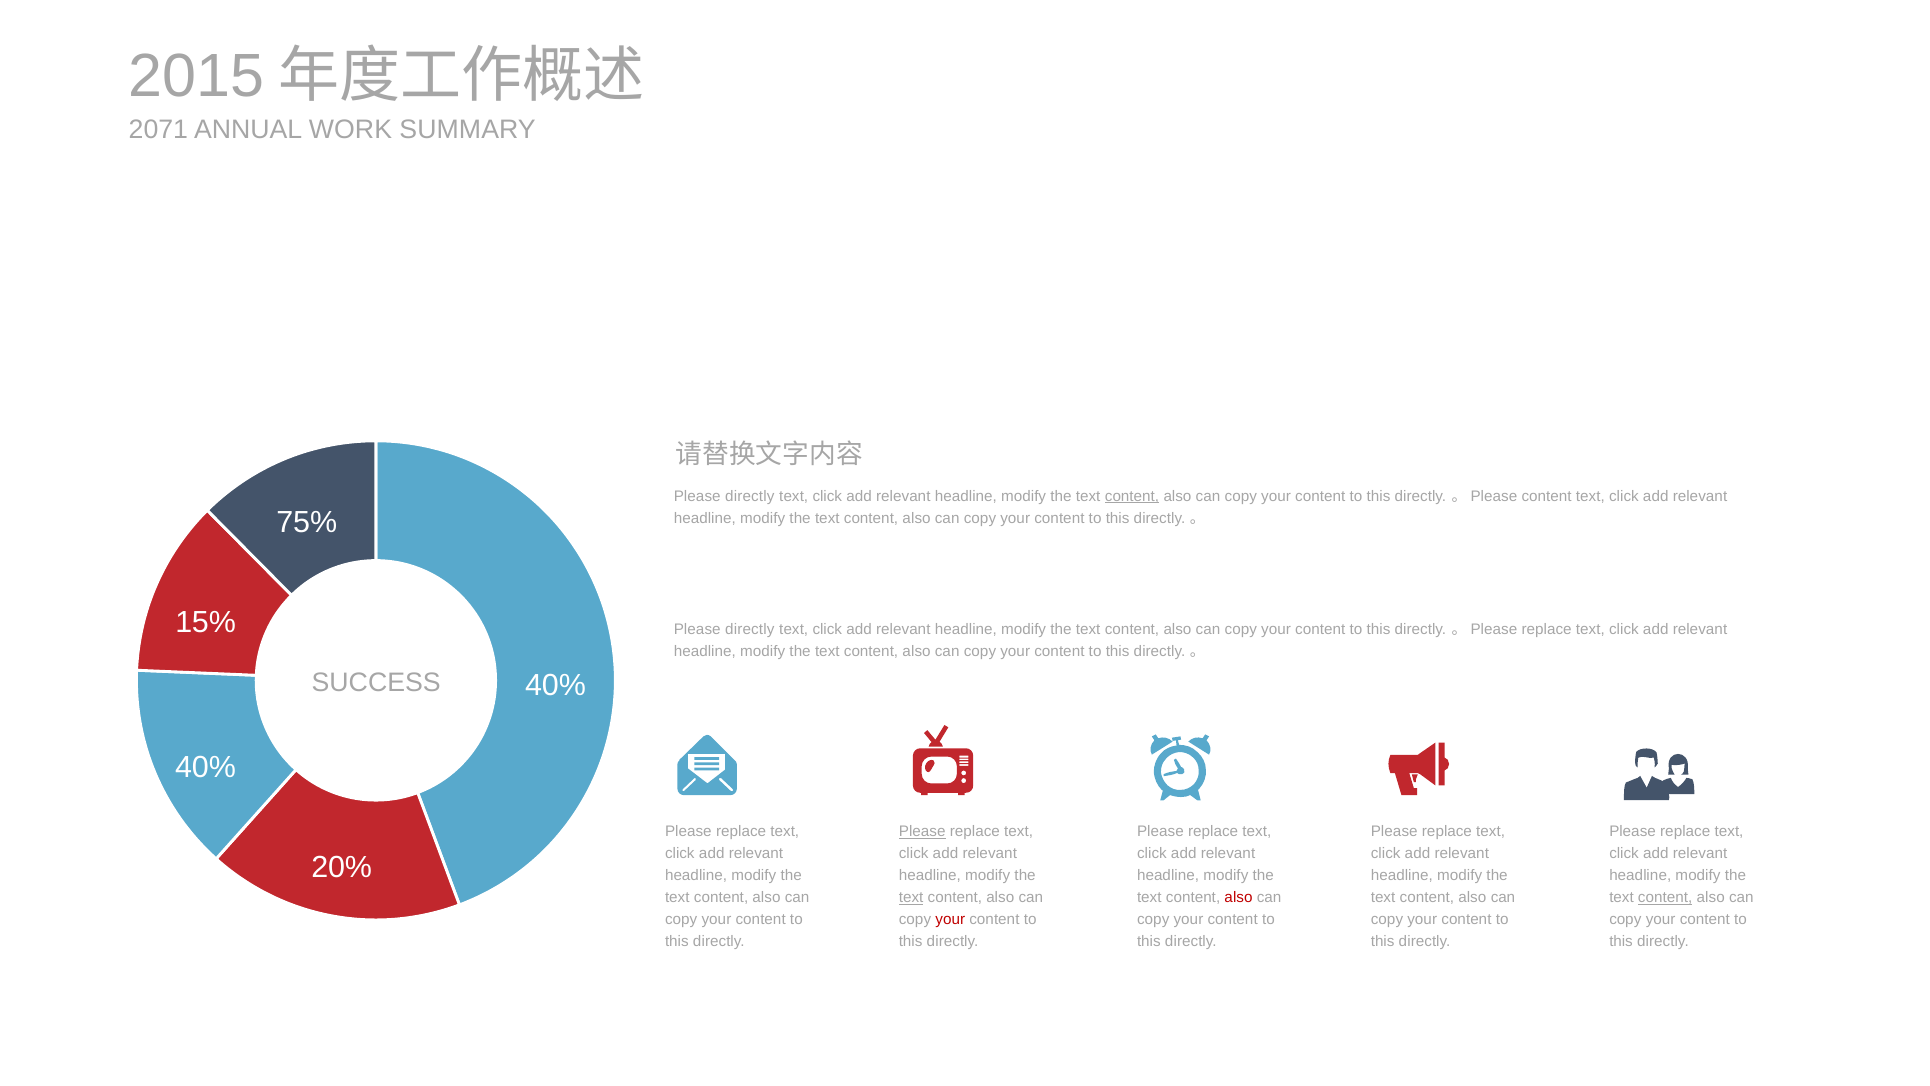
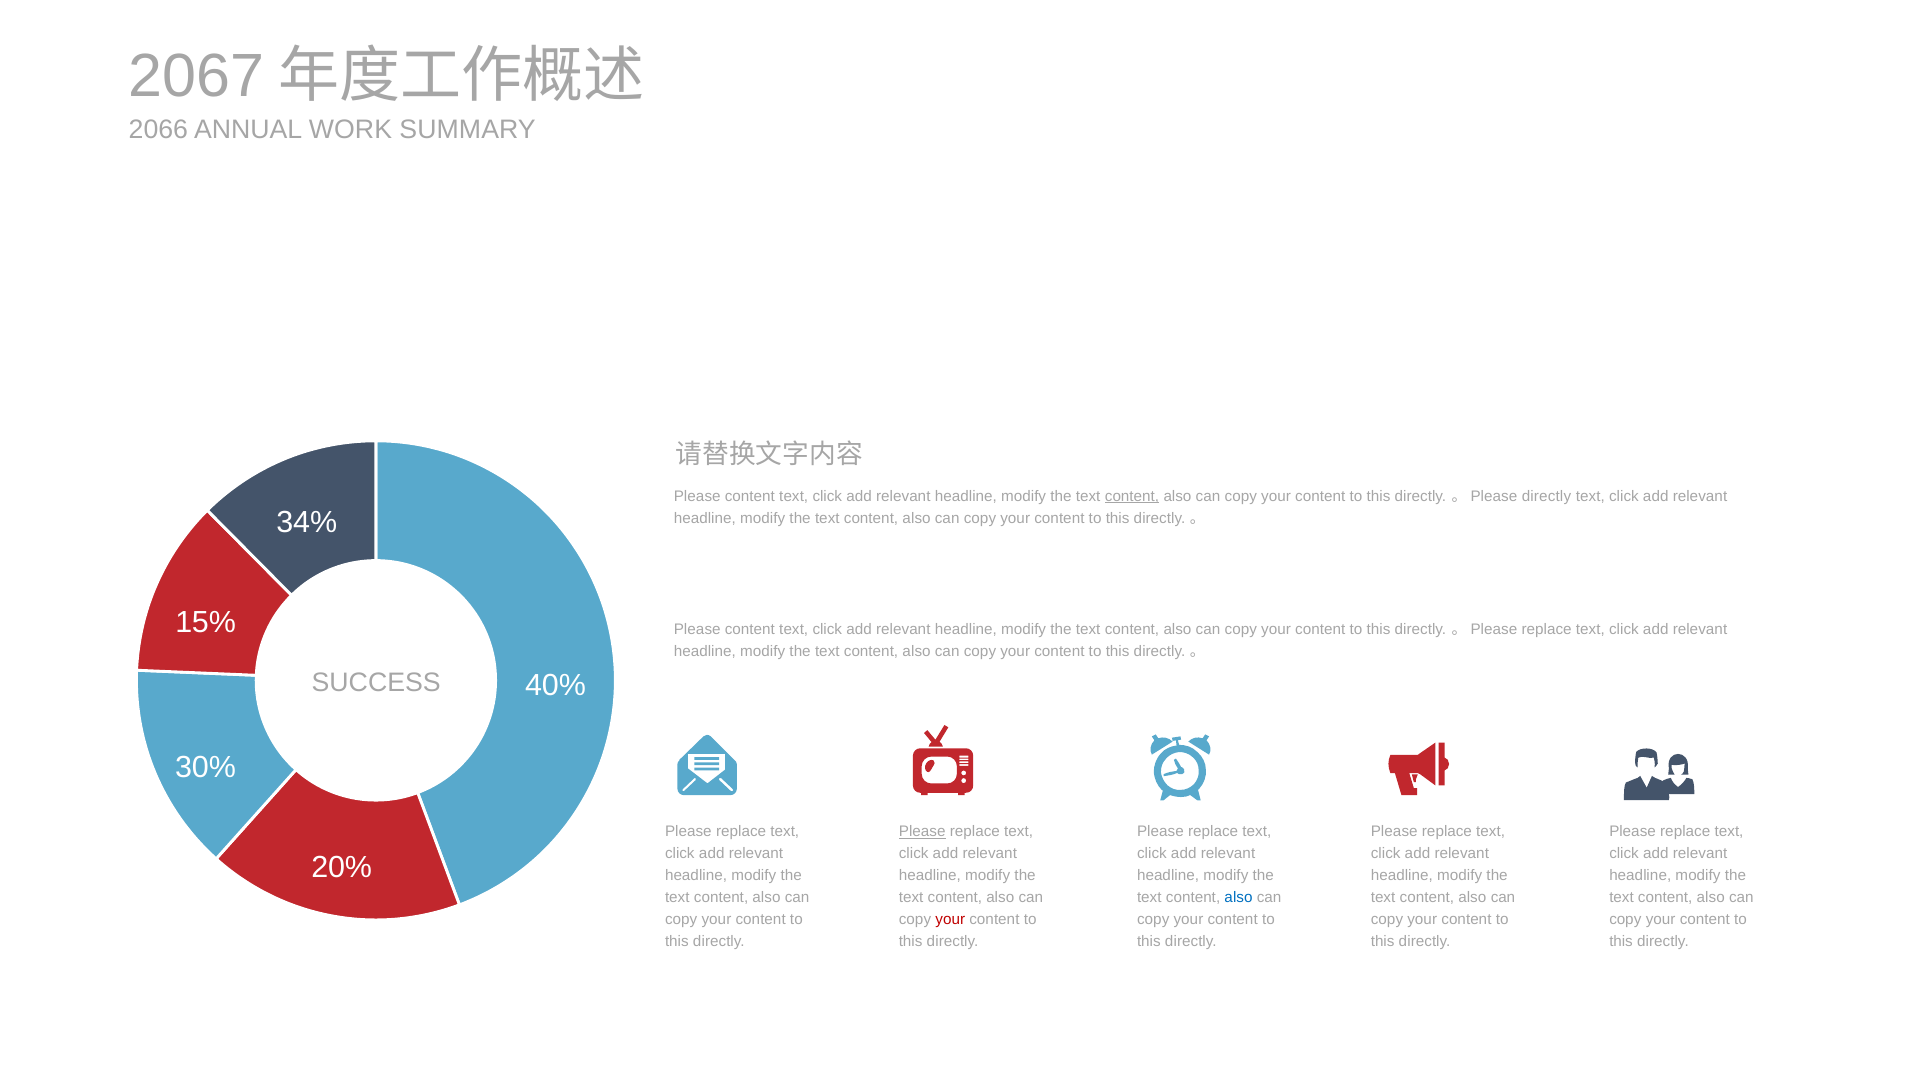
2015: 2015 -> 2067 (196, 76)
2071: 2071 -> 2066 (158, 130)
directly: directly -> content (750, 496)
content: content -> directly (1546, 496)
75%: 75% -> 34% (307, 522)
directly: directly -> content (750, 629)
40%: 40% -> 30% (206, 767)
text underline: present -> none (911, 897)
also colour: red -> blue (1239, 897)
content underline: present -> none (1665, 897)
